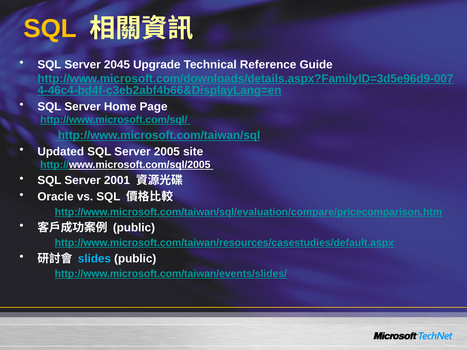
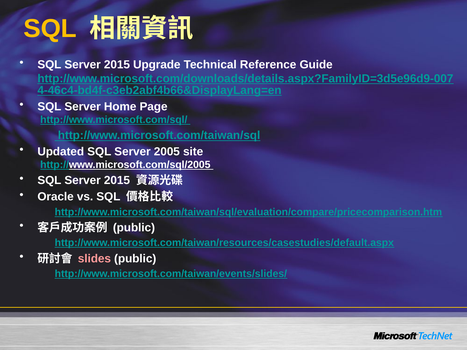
2045: 2045 -> 2015 (117, 65)
2001: 2001 -> 2015 (117, 181)
slides colour: light blue -> pink (94, 259)
